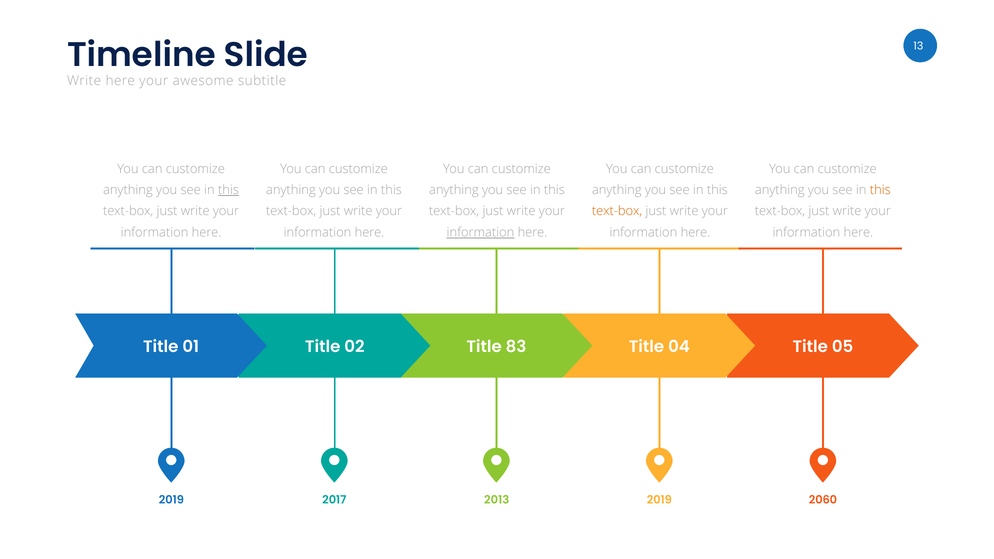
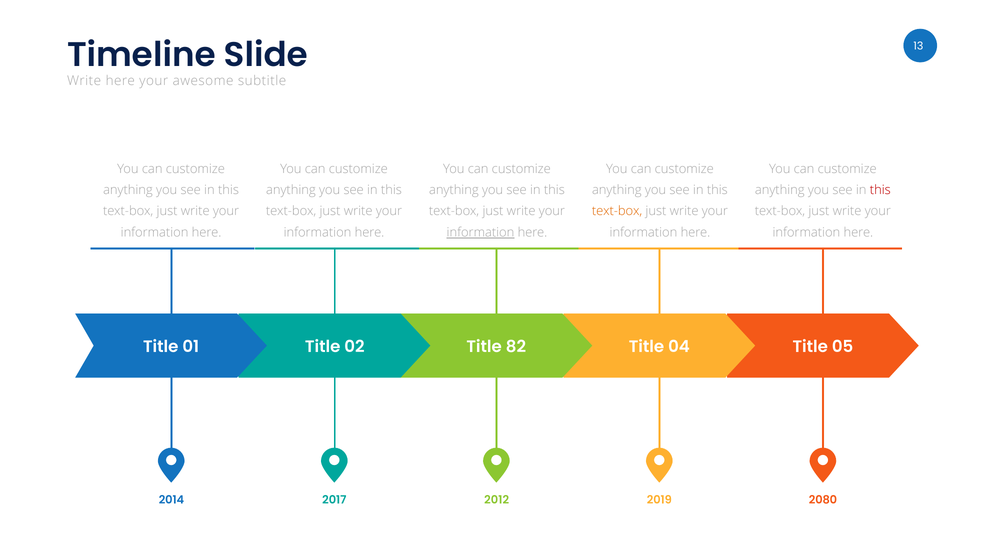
this underline: present -> none (228, 190)
this colour: orange -> red (880, 190)
83: 83 -> 82 (516, 347)
2019: 2019 -> 2014 (171, 500)
2013: 2013 -> 2012 (497, 500)
2060: 2060 -> 2080 (823, 500)
